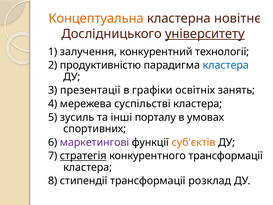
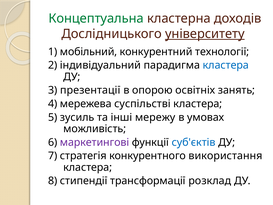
Концептуальна colour: orange -> green (96, 18)
новітнє: новітнє -> доходів (238, 18)
залучення: залучення -> мобільний (89, 52)
продуктивністю: продуктивністю -> індивідуальний (100, 65)
графіки: графіки -> опорою (152, 90)
порталу: порталу -> мережу (155, 117)
спортивних: спортивних -> можливість (95, 129)
суб'єктів colour: orange -> blue (194, 142)
стратегія underline: present -> none (83, 156)
конкурентного трансформації: трансформації -> використання (226, 156)
